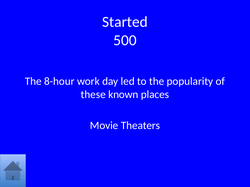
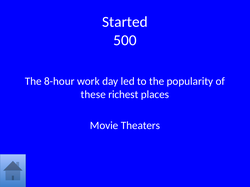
known: known -> richest (123, 95)
